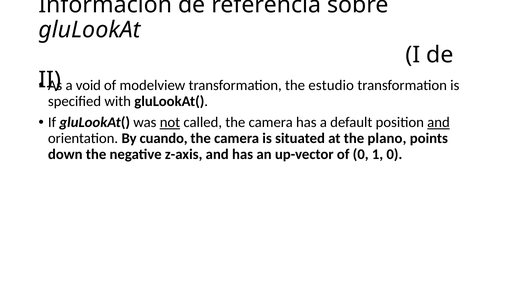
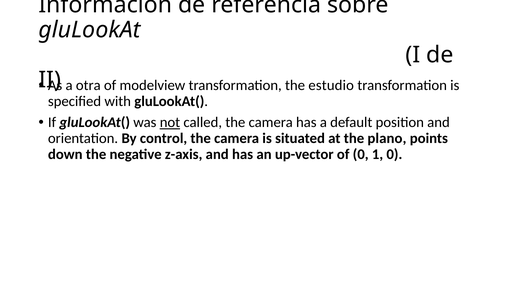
void: void -> otra (88, 85)
and underline: present -> none (438, 122)
cuando: cuando -> control (164, 138)
